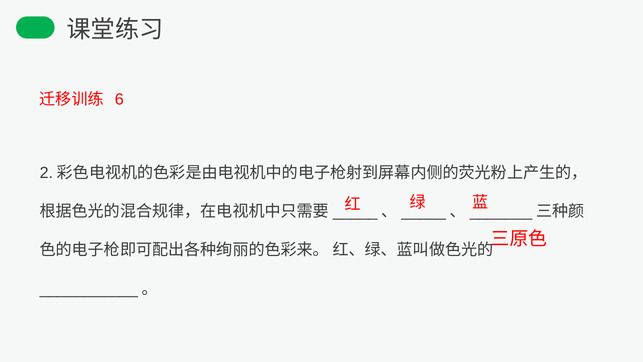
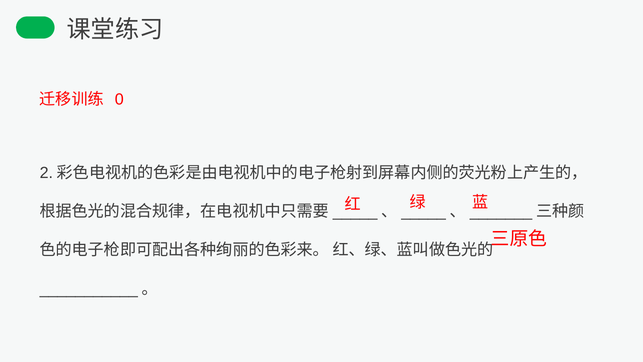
6: 6 -> 0 (119, 99)
